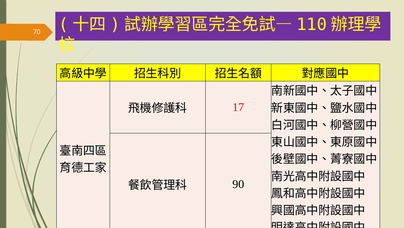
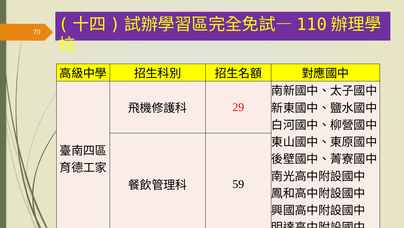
17: 17 -> 29 (238, 107)
90: 90 -> 59 (238, 184)
